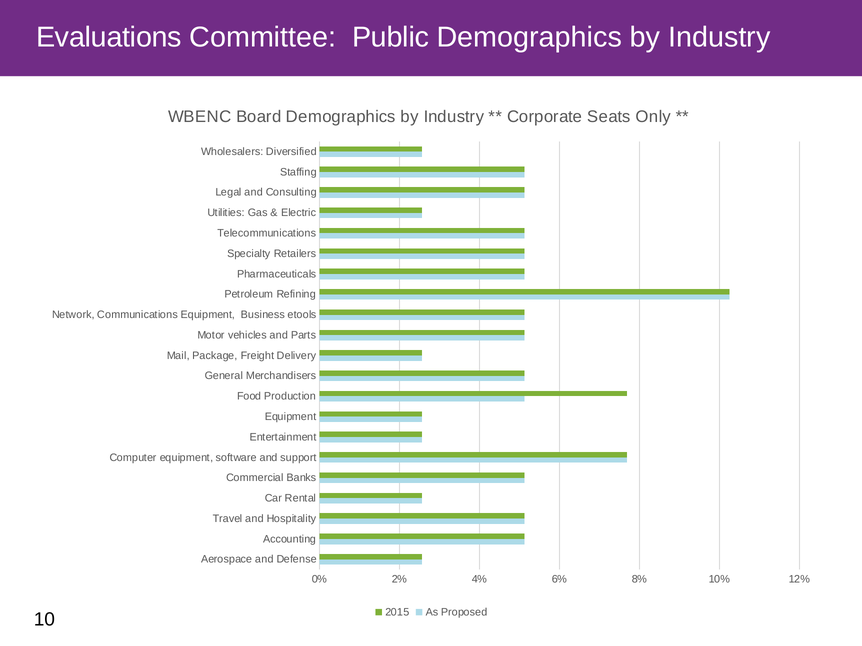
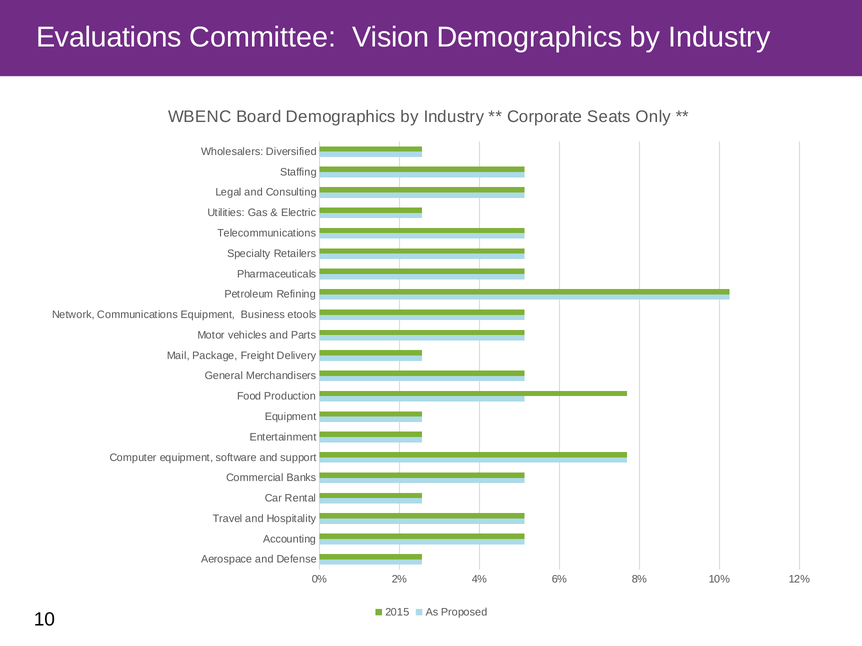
Public: Public -> Vision (391, 37)
